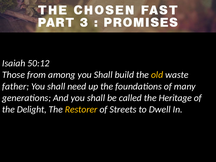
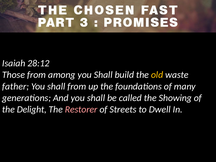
50:12: 50:12 -> 28:12 (38, 63)
shall need: need -> from (77, 86)
Heritage: Heritage -> Showing (175, 98)
Restorer colour: yellow -> pink (81, 109)
